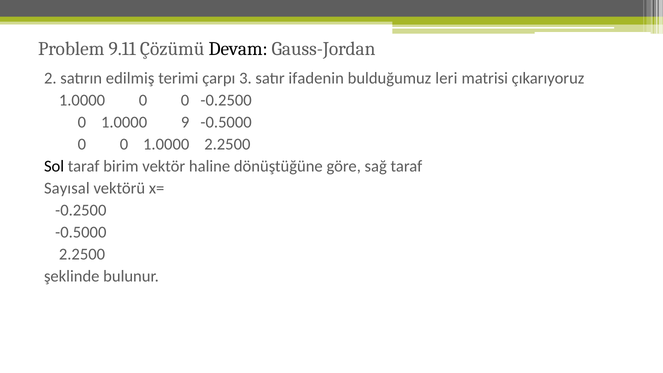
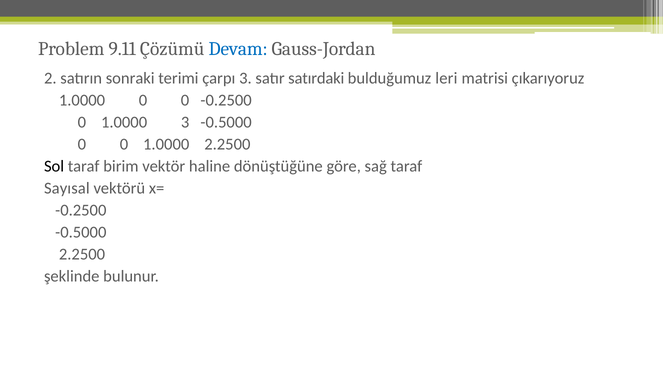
Devam colour: black -> blue (238, 49)
edilmiş: edilmiş -> sonraki (130, 78)
ifadenin: ifadenin -> satırdaki (316, 78)
1.0000 9: 9 -> 3 (185, 122)
